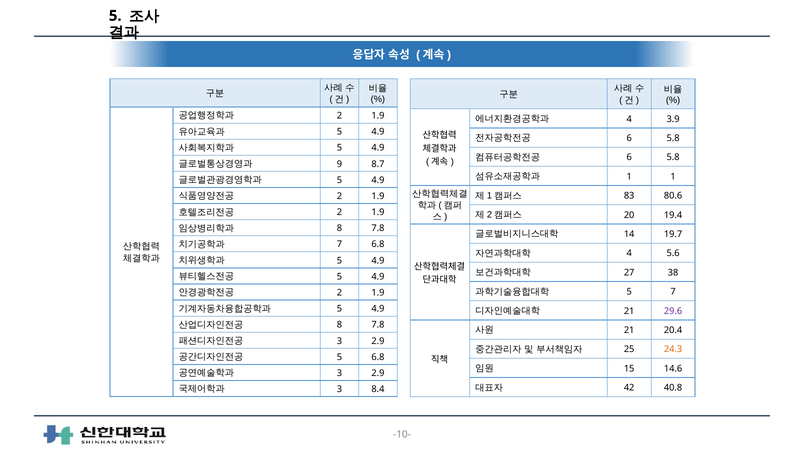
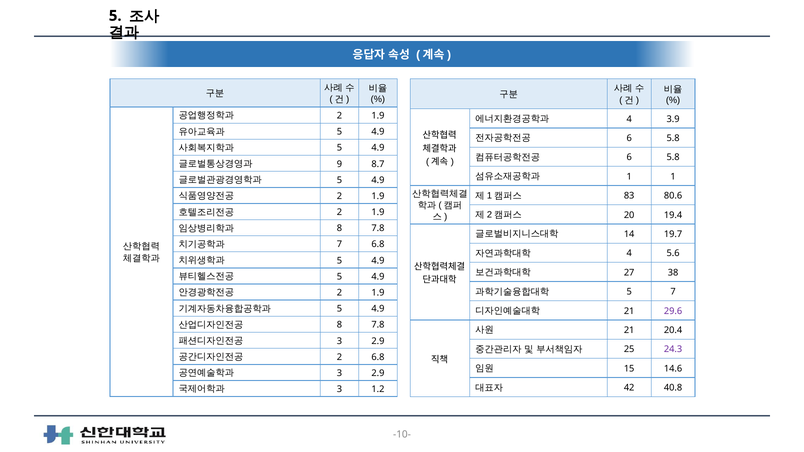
24.3 colour: orange -> purple (673, 350)
5: 5 -> 2 (339, 357)
8.4: 8.4 -> 1.2 (378, 389)
